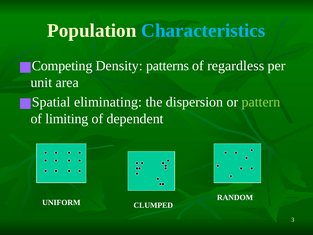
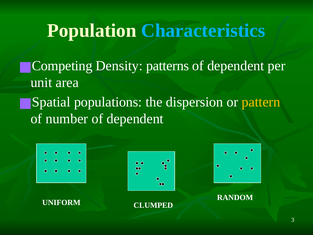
regardless: regardless -> dependent (236, 66)
eliminating: eliminating -> populations (108, 102)
pattern colour: light green -> yellow (261, 102)
limiting: limiting -> number (67, 119)
